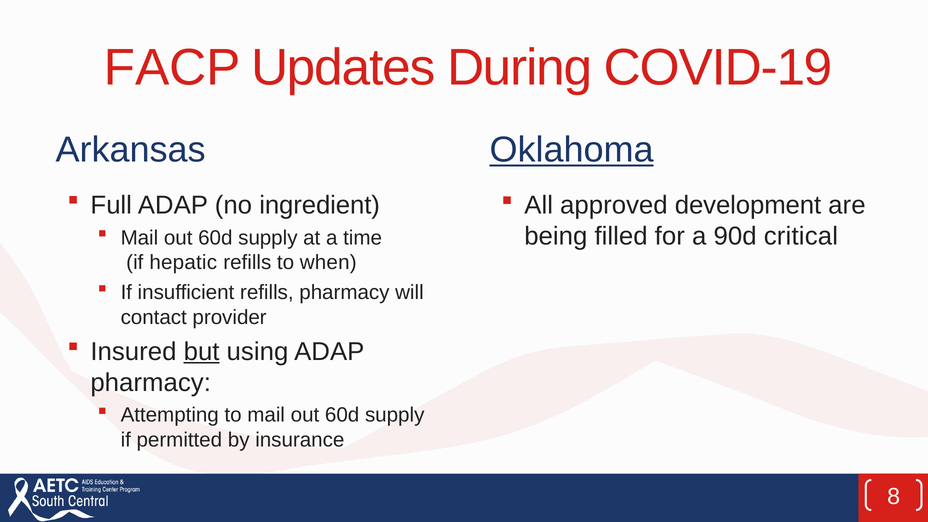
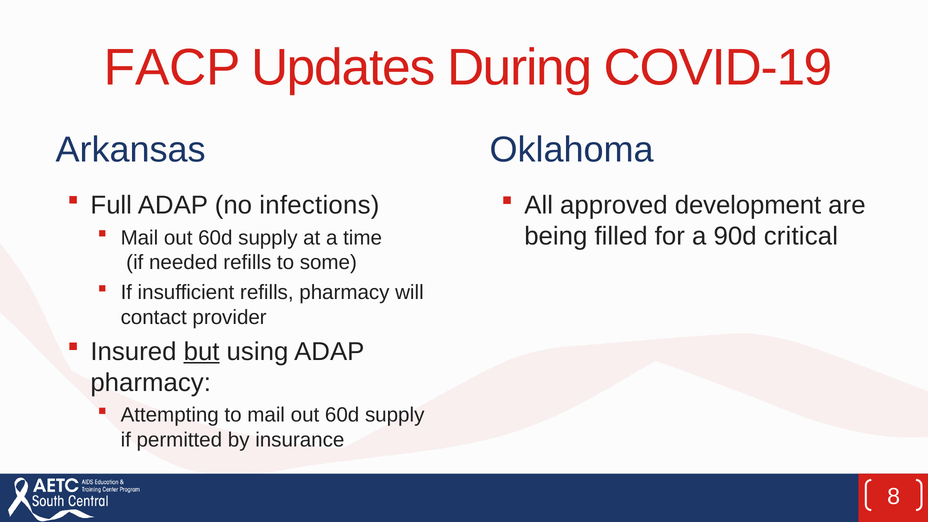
Oklahoma underline: present -> none (572, 150)
ingredient: ingredient -> infections (319, 205)
hepatic: hepatic -> needed (183, 263)
when: when -> some (328, 263)
